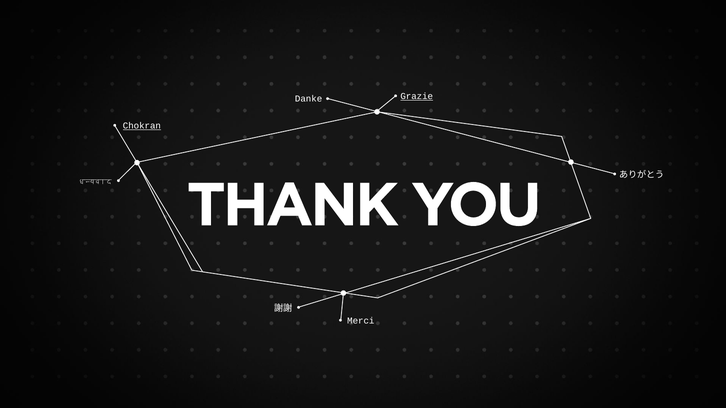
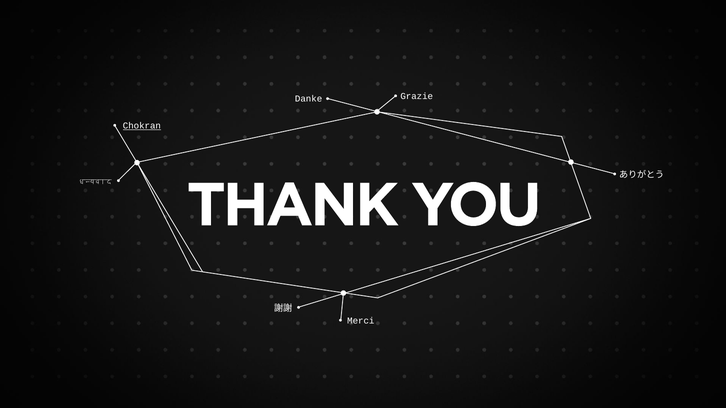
Grazie underline: present -> none (417, 97)
